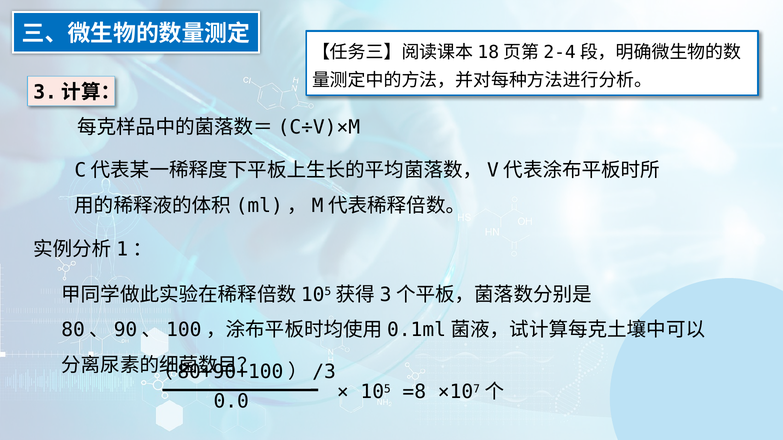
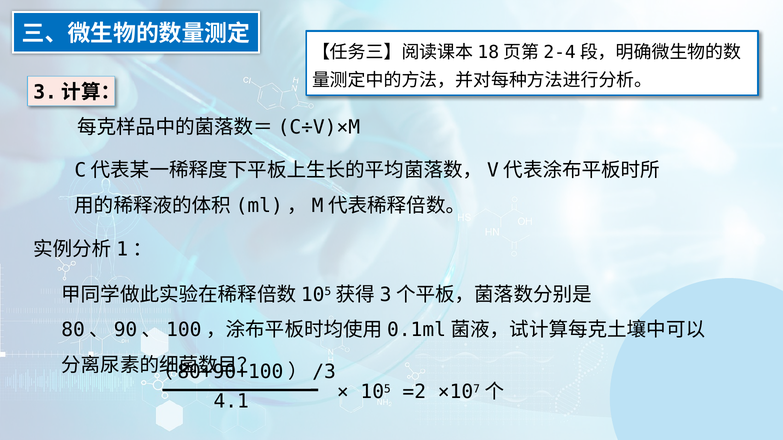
0.0: 0.0 -> 4.1 (231, 402)
=8: =8 -> =2 (414, 392)
